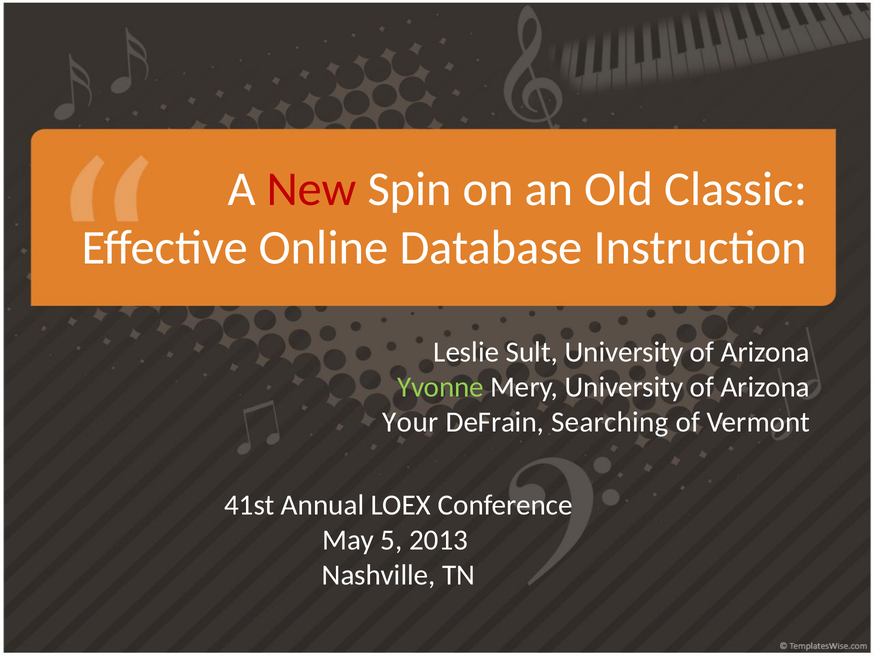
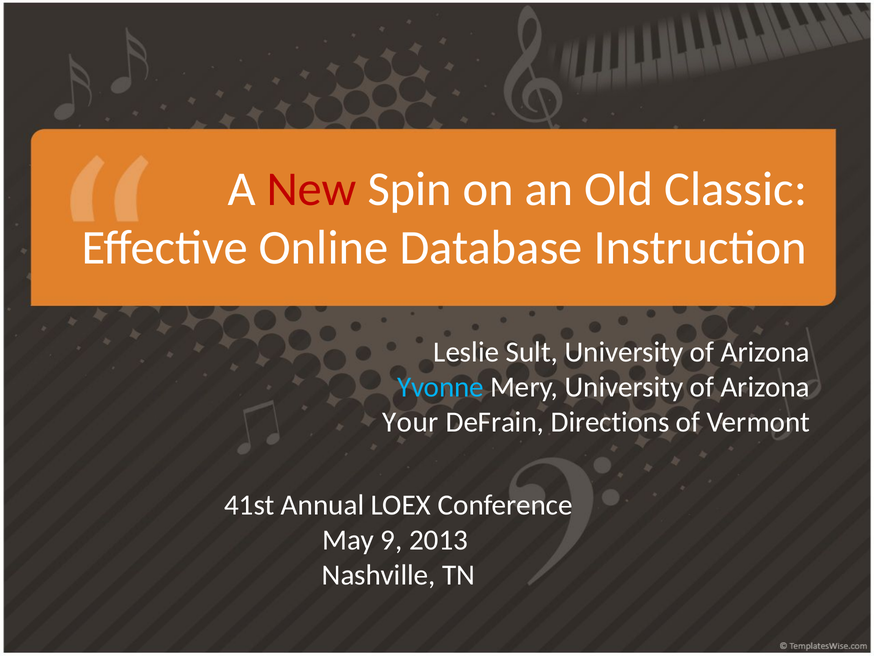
Yvonne colour: light green -> light blue (440, 387)
Searching: Searching -> Directions (610, 422)
5: 5 -> 9 (391, 540)
